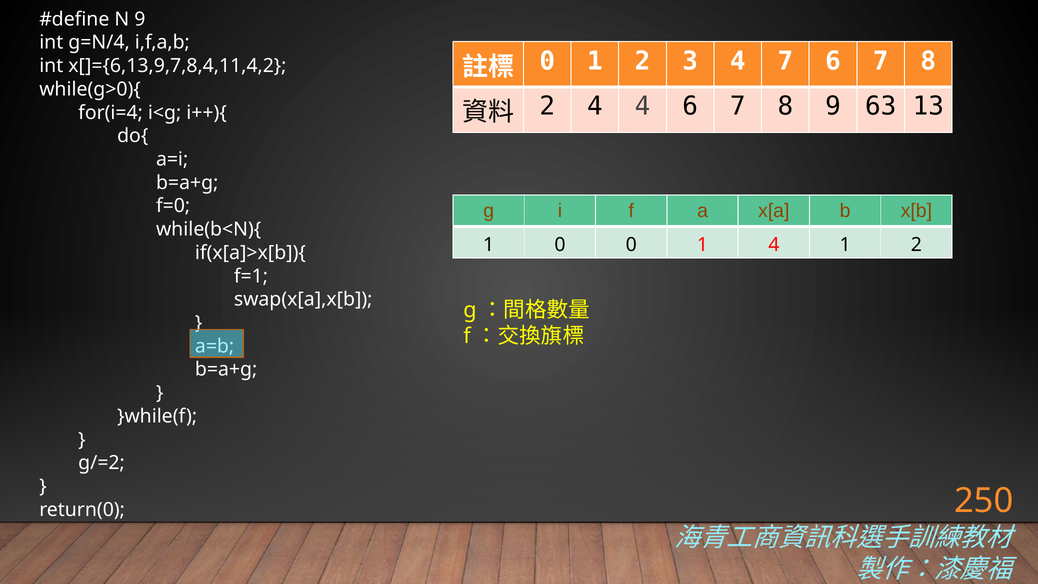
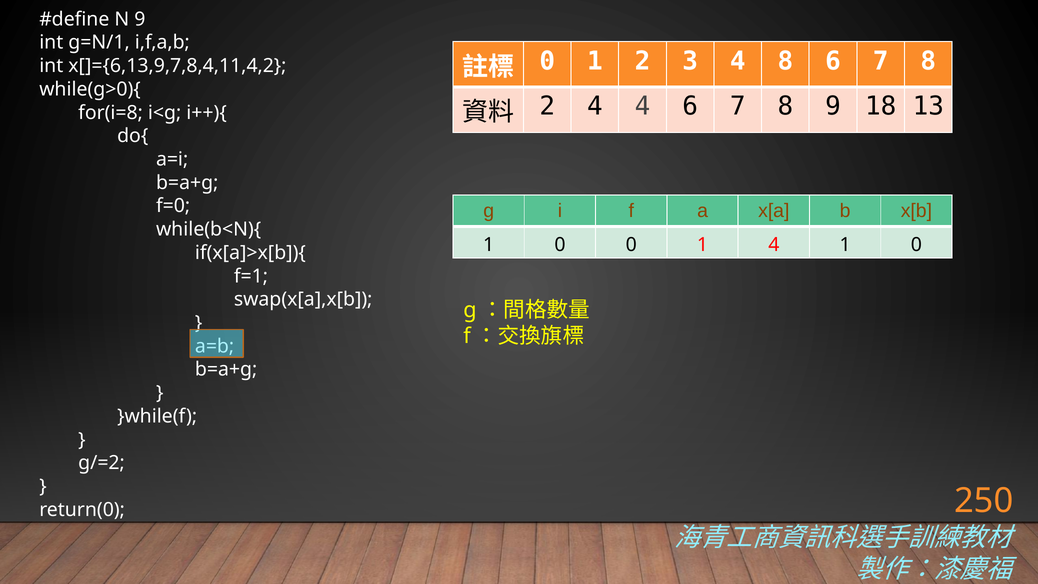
g=N/4: g=N/4 -> g=N/1 (99, 42)
4 7: 7 -> 8 (785, 61)
63: 63 -> 18 (881, 106)
for(i=4: for(i=4 -> for(i=8 (111, 113)
4 1 2: 2 -> 0 (916, 245)
